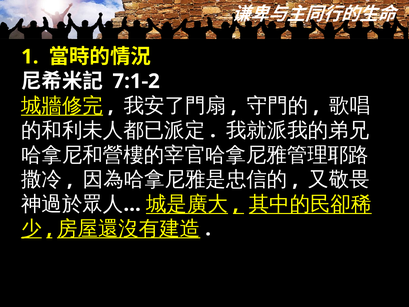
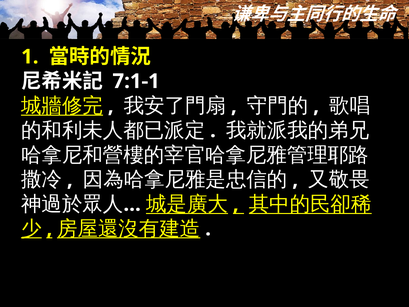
7:1-2: 7:1-2 -> 7:1-1 (136, 81)
